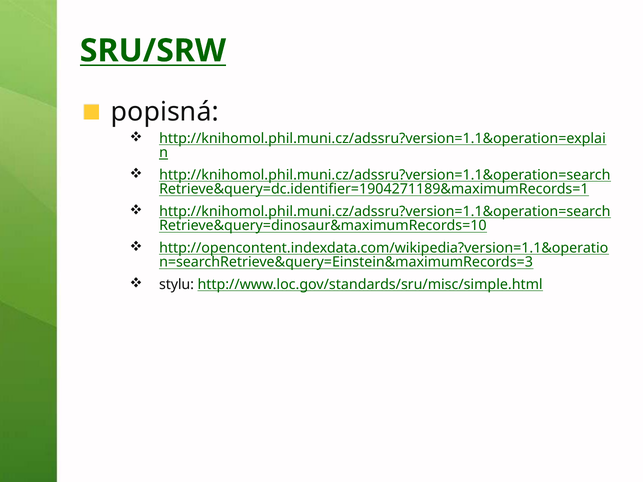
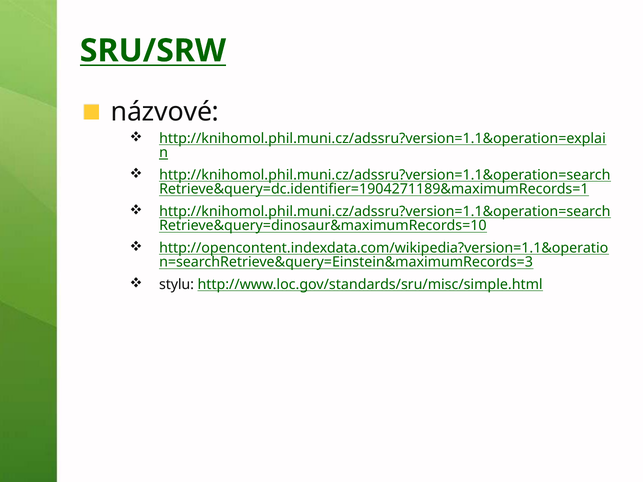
popisná: popisná -> názvové (165, 112)
